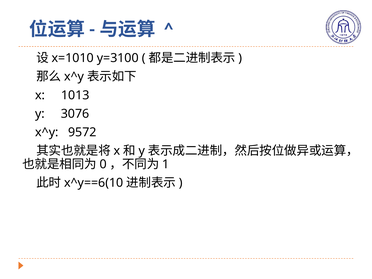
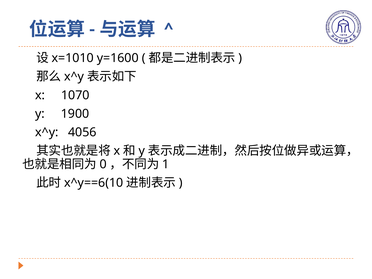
y=3100: y=3100 -> y=1600 (118, 58)
1013: 1013 -> 1070 (75, 95)
3076: 3076 -> 1900 (75, 114)
9572: 9572 -> 4056 (82, 132)
